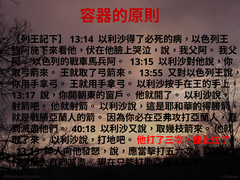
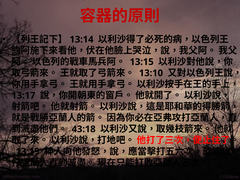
13:55: 13:55 -> 13:10 (151, 73)
40:18: 40:18 -> 43:18 (84, 129)
